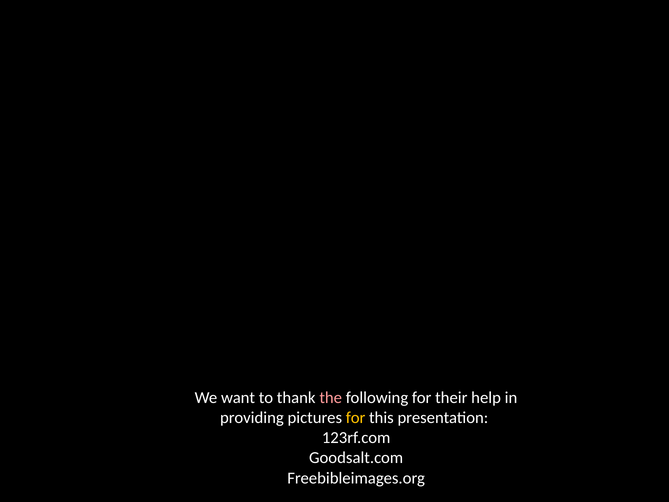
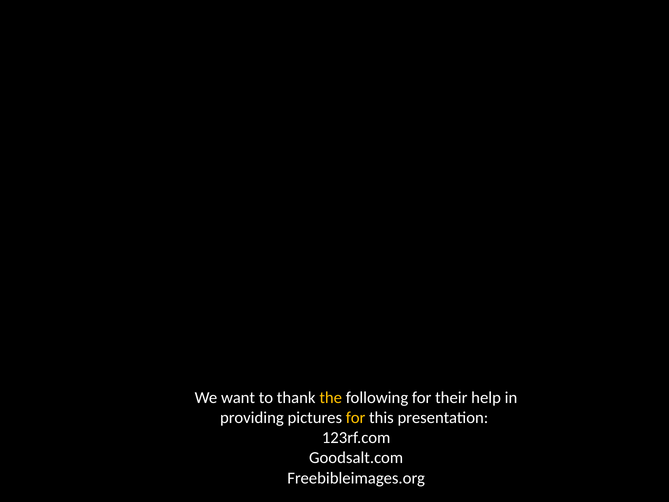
the colour: pink -> yellow (331, 397)
